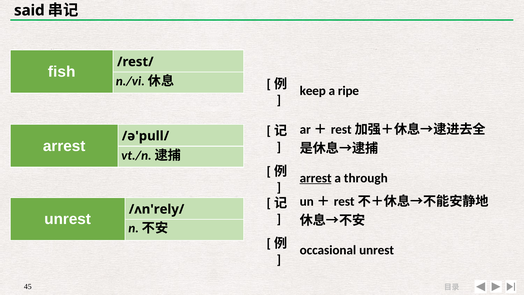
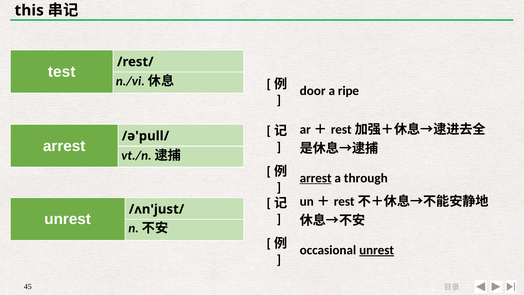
said: said -> this (29, 10)
fish: fish -> test (62, 72)
keep: keep -> door (313, 91)
/ʌn'rely/: /ʌn'rely/ -> /ʌn'just/ (157, 209)
unrest underline: none -> present (377, 250)
